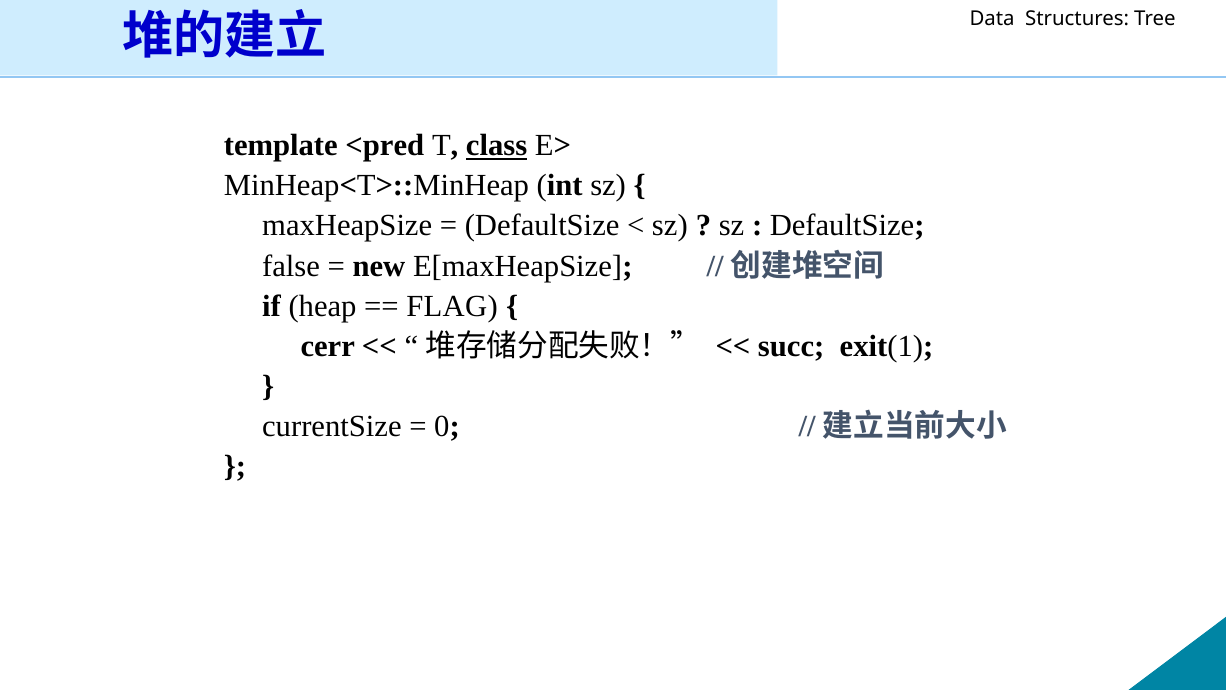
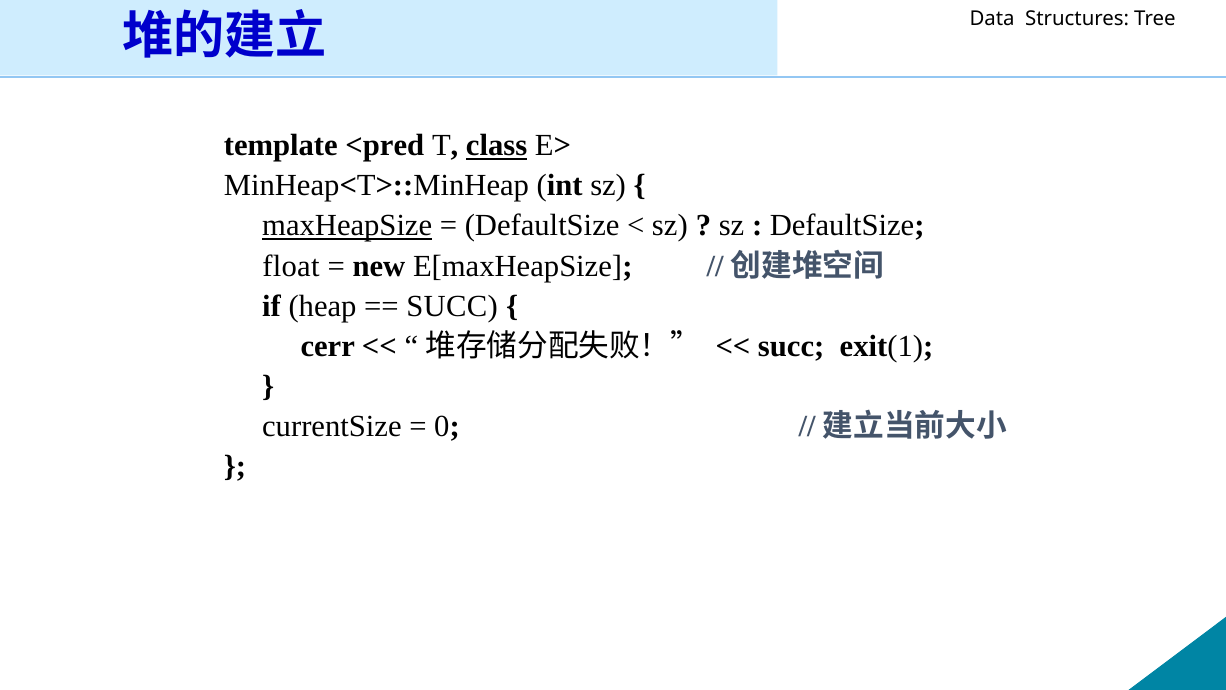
maxHeapSize underline: none -> present (347, 226)
false: false -> float (291, 266)
FLAG: FLAG -> SUCC (452, 306)
